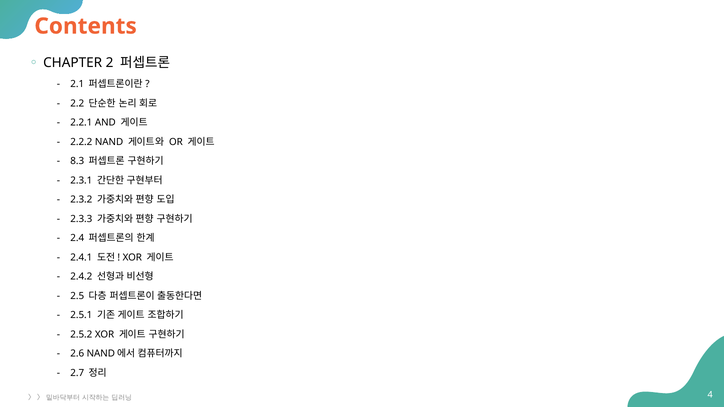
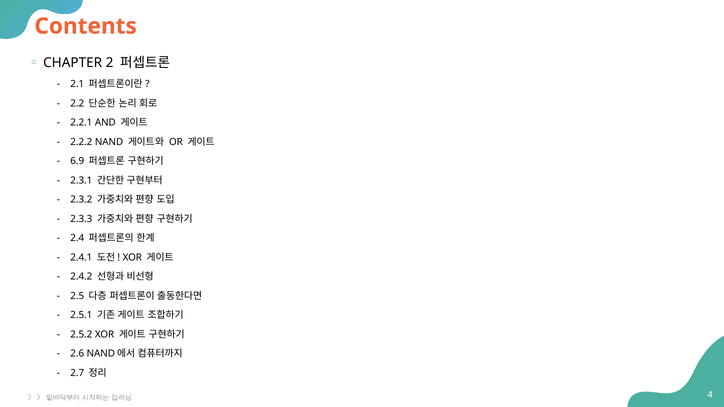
8.3: 8.3 -> 6.9 (77, 161)
